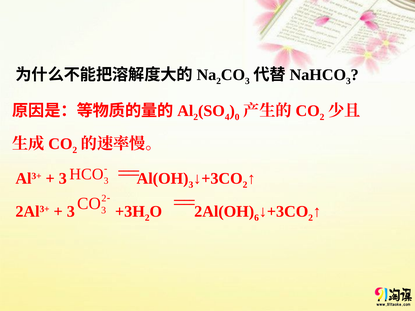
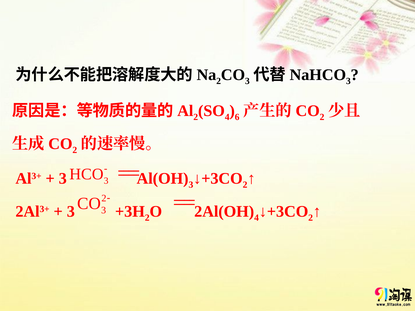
0: 0 -> 6 (237, 117)
6: 6 -> 4 (257, 218)
